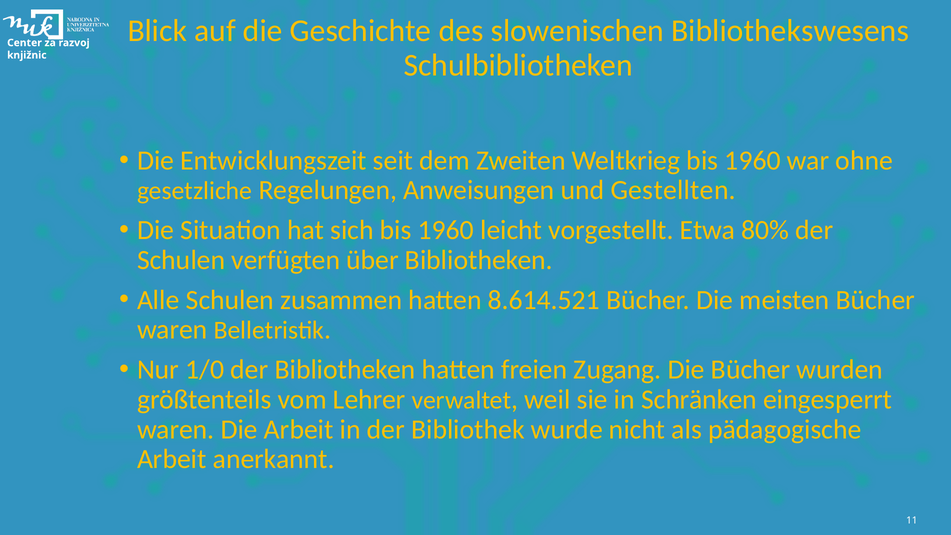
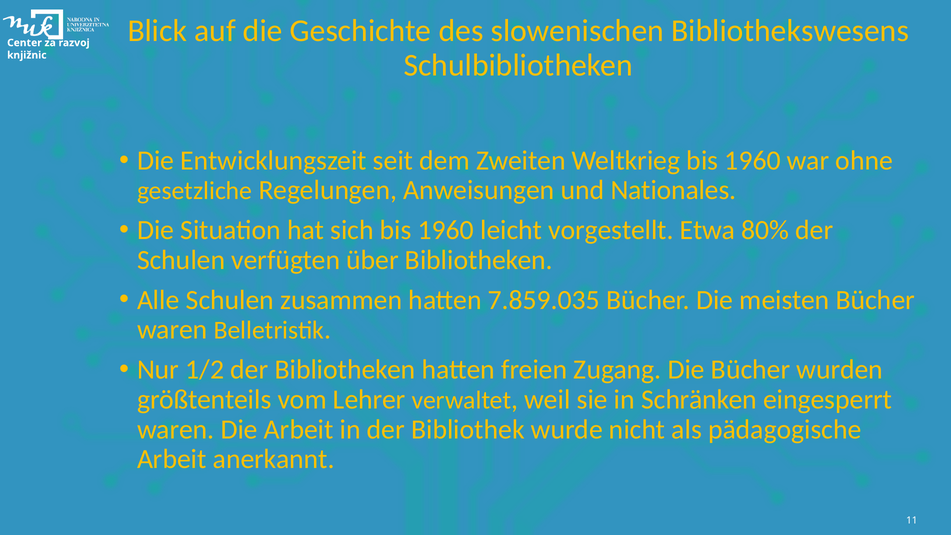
Gestellten: Gestellten -> Nationales (673, 190)
8.614.521: 8.614.521 -> 7.859.035 (544, 300)
1/0: 1/0 -> 1/2 (205, 370)
